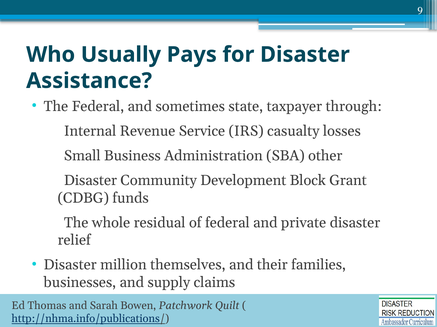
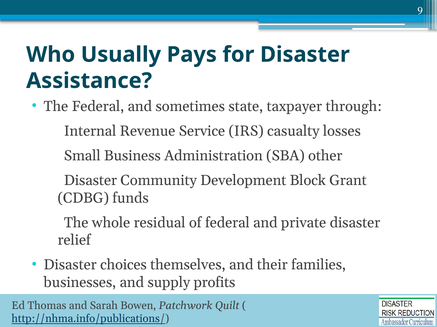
million: million -> choices (123, 265)
claims: claims -> profits (214, 283)
